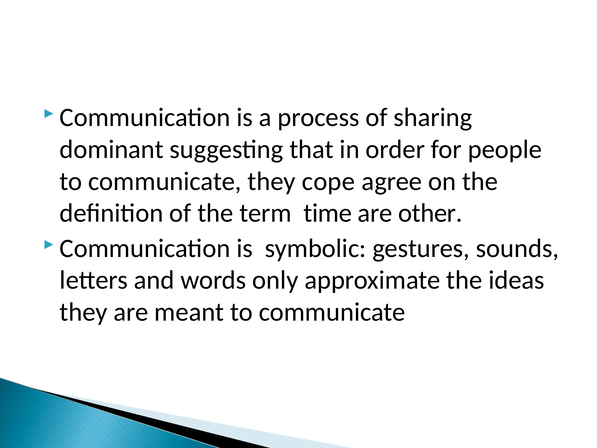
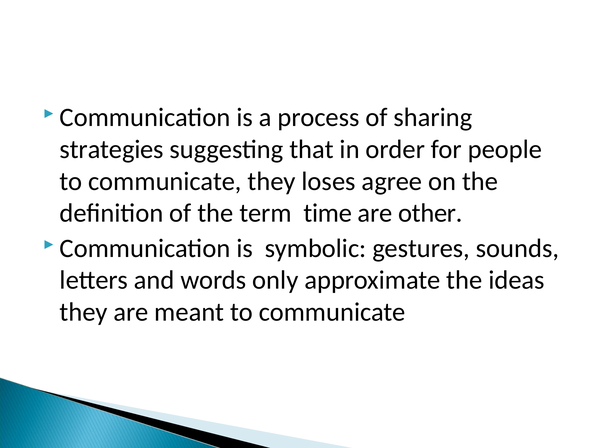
dominant: dominant -> strategies (112, 149)
cope: cope -> loses (329, 181)
